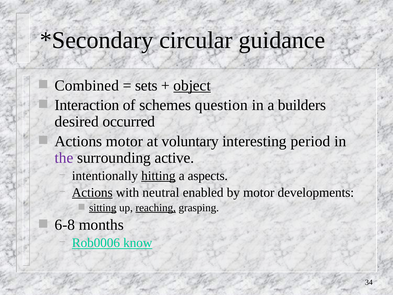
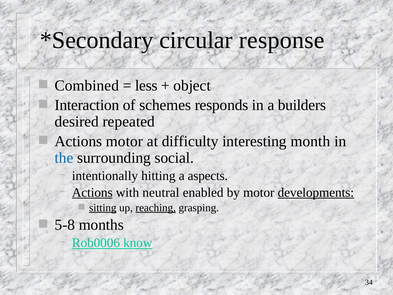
guidance: guidance -> response (282, 40)
sets: sets -> less (146, 85)
object underline: present -> none (192, 85)
question: question -> responds (222, 105)
occurred: occurred -> repeated (129, 122)
voluntary: voluntary -> difficulty (190, 141)
period: period -> month (310, 141)
the colour: purple -> blue (64, 158)
active: active -> social (174, 158)
hitting underline: present -> none (158, 176)
developments underline: none -> present (316, 192)
6-8: 6-8 -> 5-8 (65, 225)
